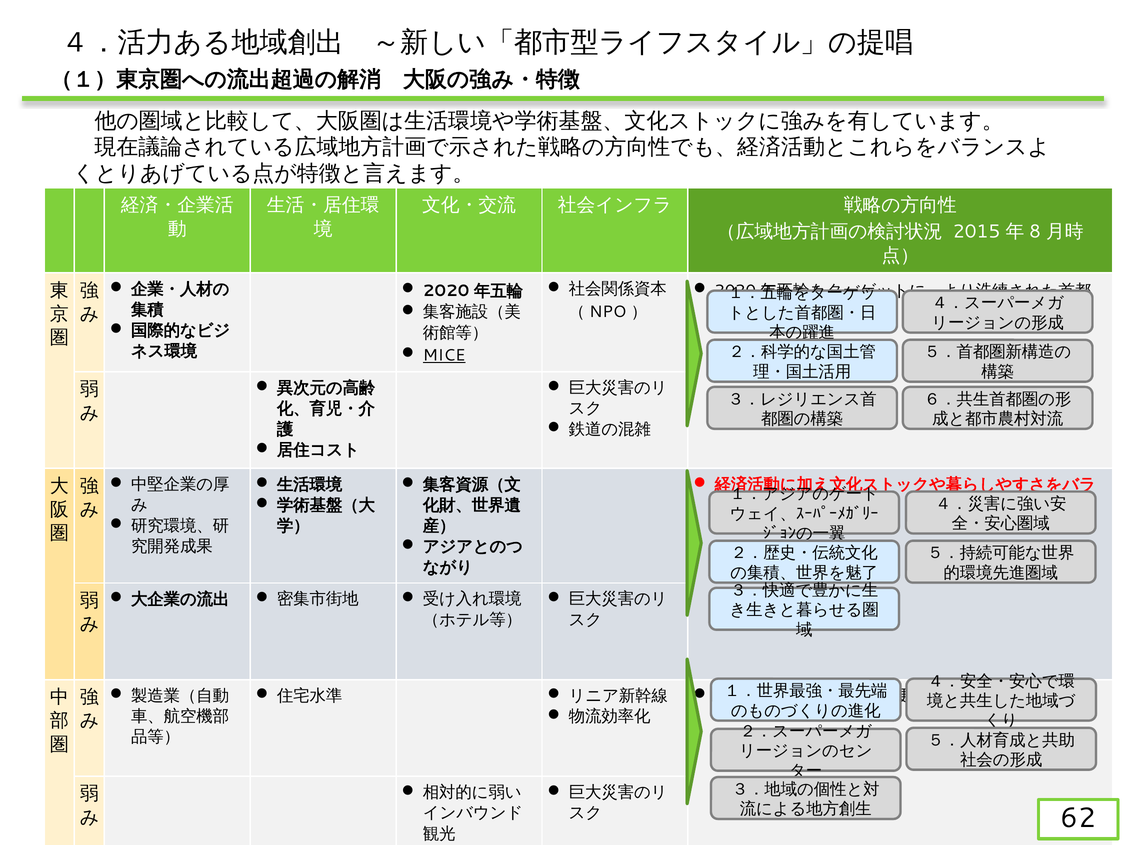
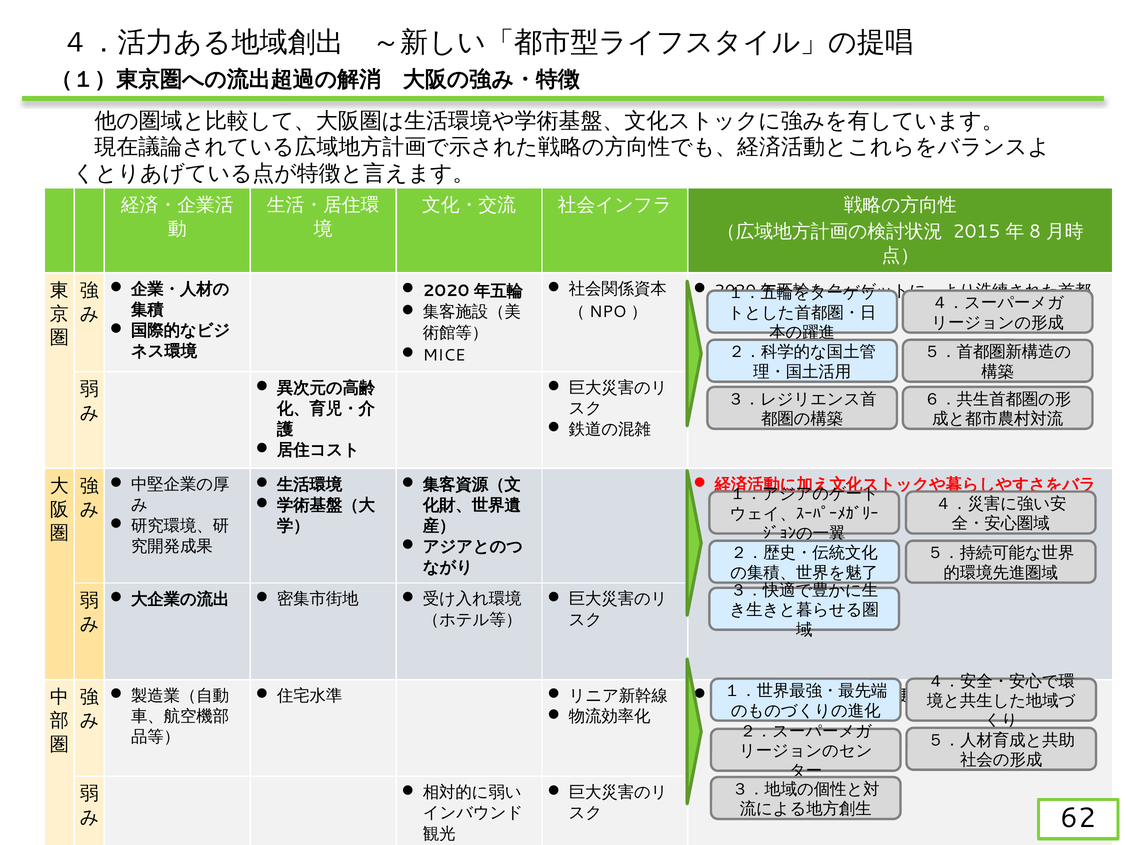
MICE underline: present -> none (444, 355)
